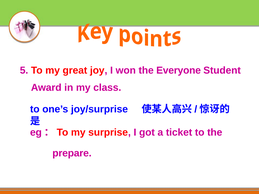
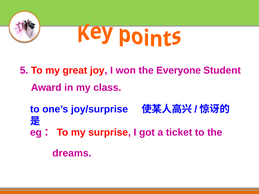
prepare: prepare -> dreams (72, 153)
